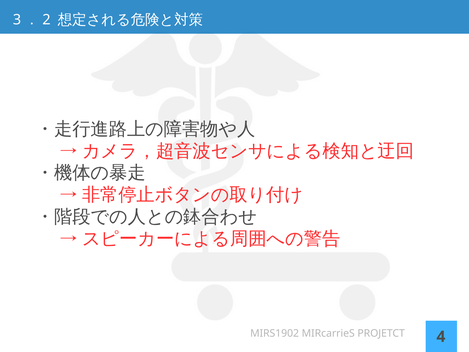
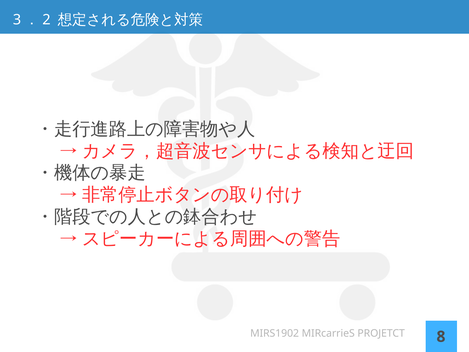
4: 4 -> 8 (441, 336)
